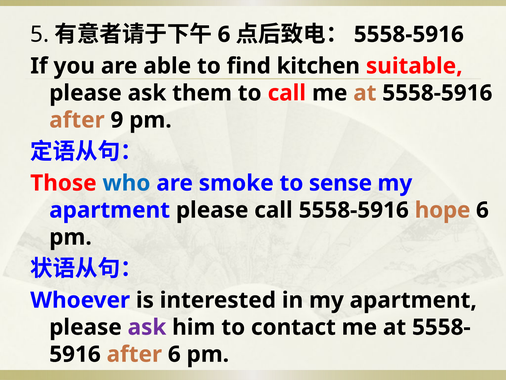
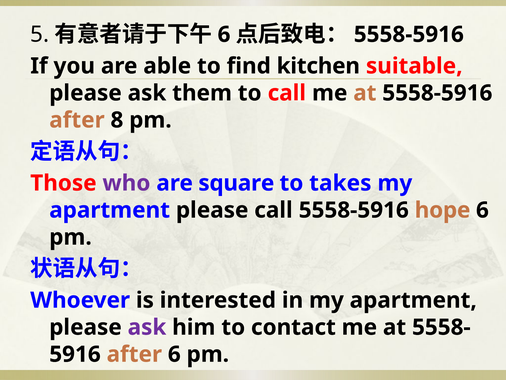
9: 9 -> 8 (117, 120)
who colour: blue -> purple (126, 183)
smoke: smoke -> square (236, 183)
sense: sense -> takes (340, 183)
